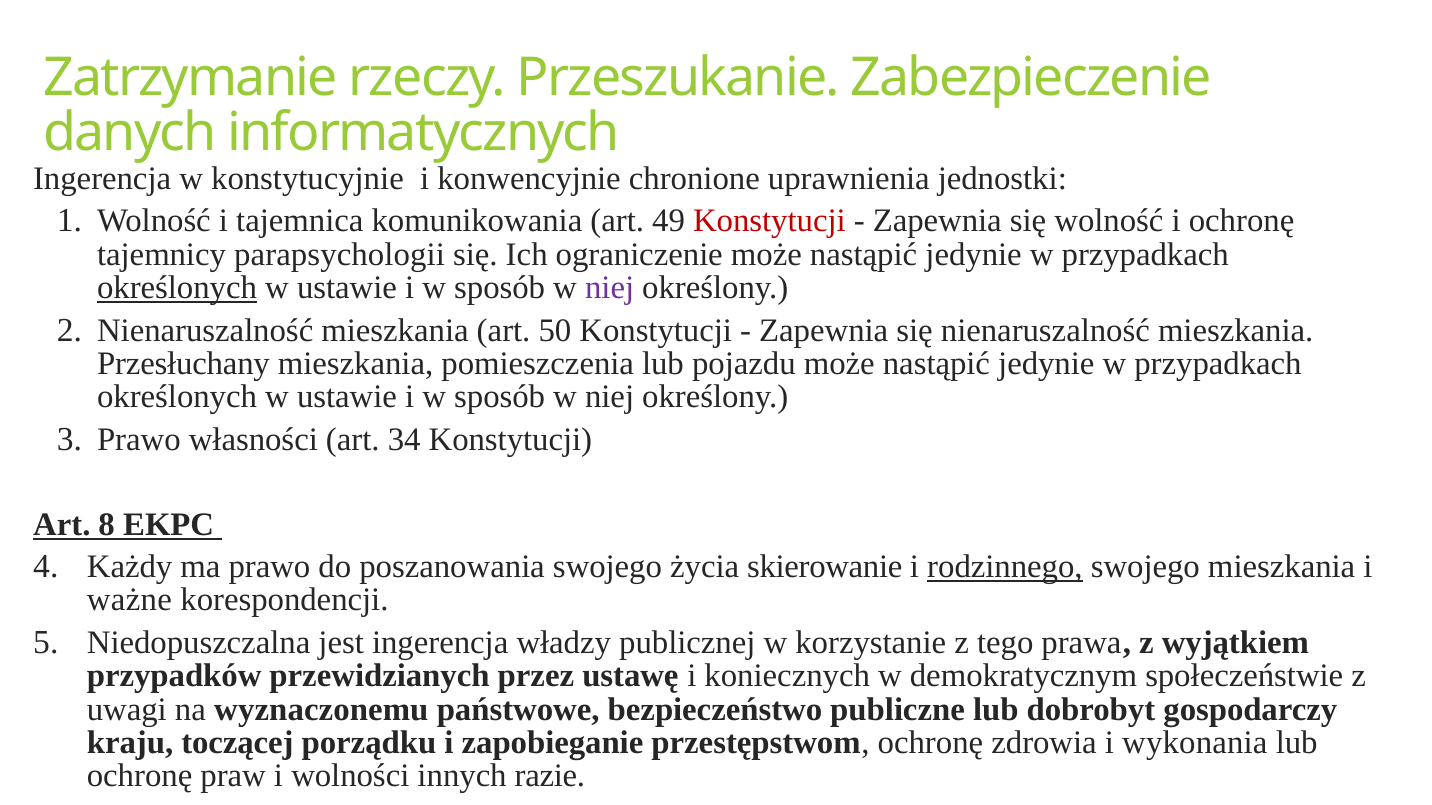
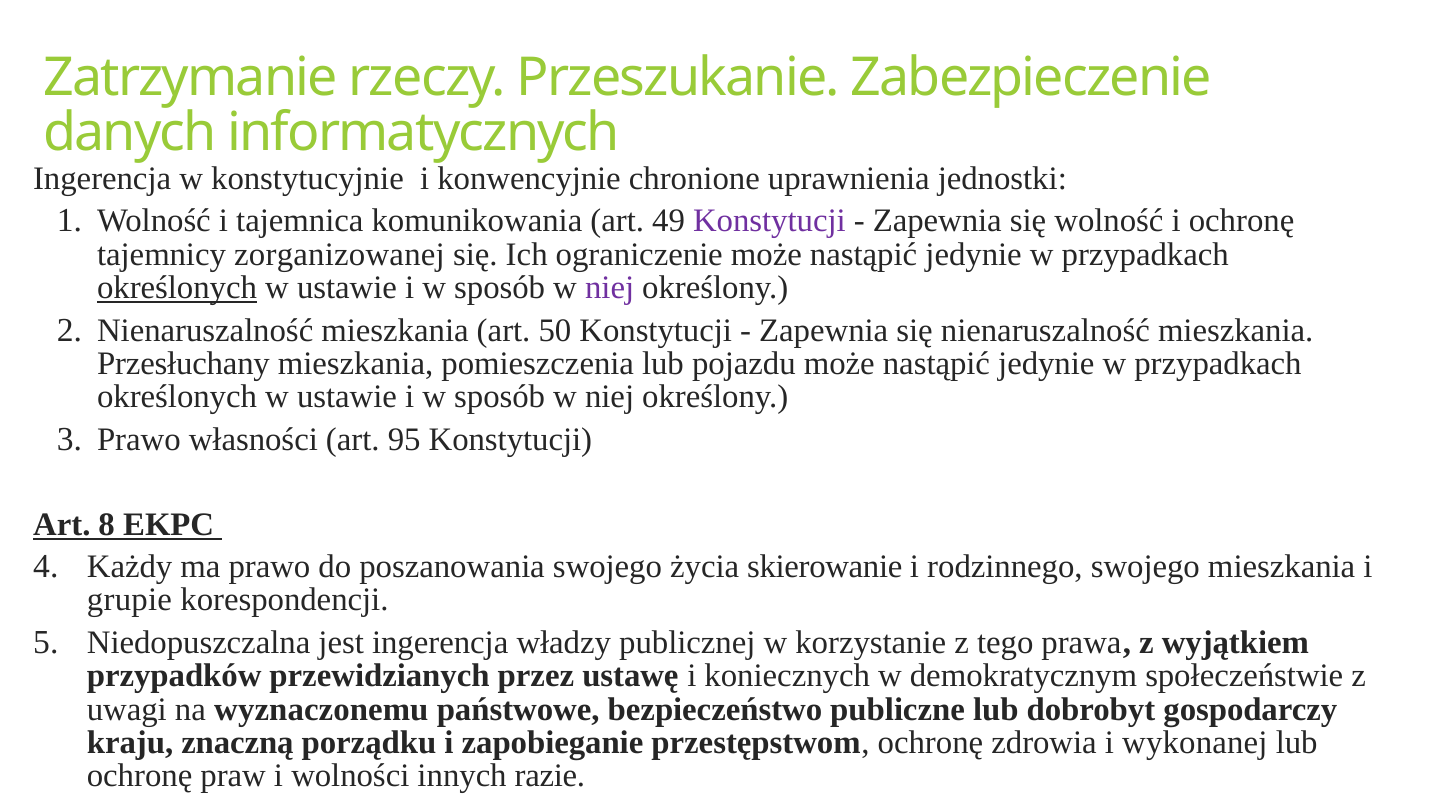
Konstytucji colour: red -> purple (769, 221)
parapsychologii: parapsychologii -> zorganizowanej (339, 255)
34: 34 -> 95 (404, 440)
rodzinnego underline: present -> none (1005, 567)
ważne: ważne -> grupie (129, 600)
toczącej: toczącej -> znaczną (237, 743)
wykonania: wykonania -> wykonanej (1195, 743)
